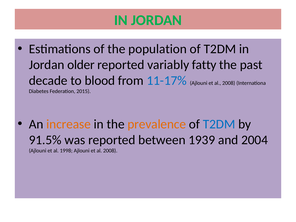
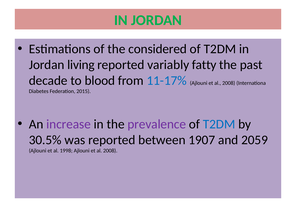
population: population -> considered (158, 49)
older: older -> living (81, 65)
increase colour: orange -> purple (69, 124)
prevalence colour: orange -> purple (157, 124)
91.5%: 91.5% -> 30.5% (45, 140)
1939: 1939 -> 1907 (202, 140)
2004: 2004 -> 2059 (255, 140)
